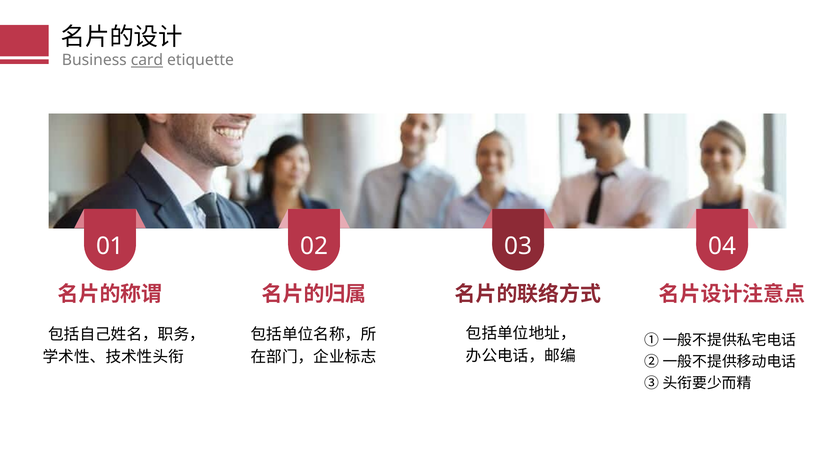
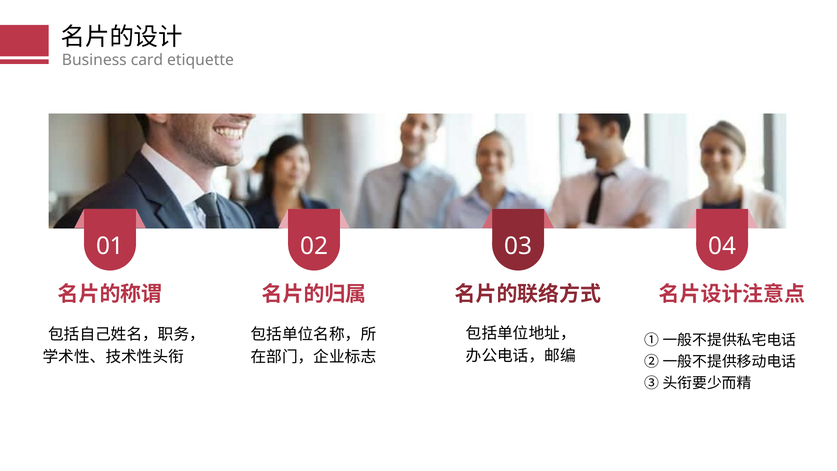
card underline: present -> none (147, 60)
